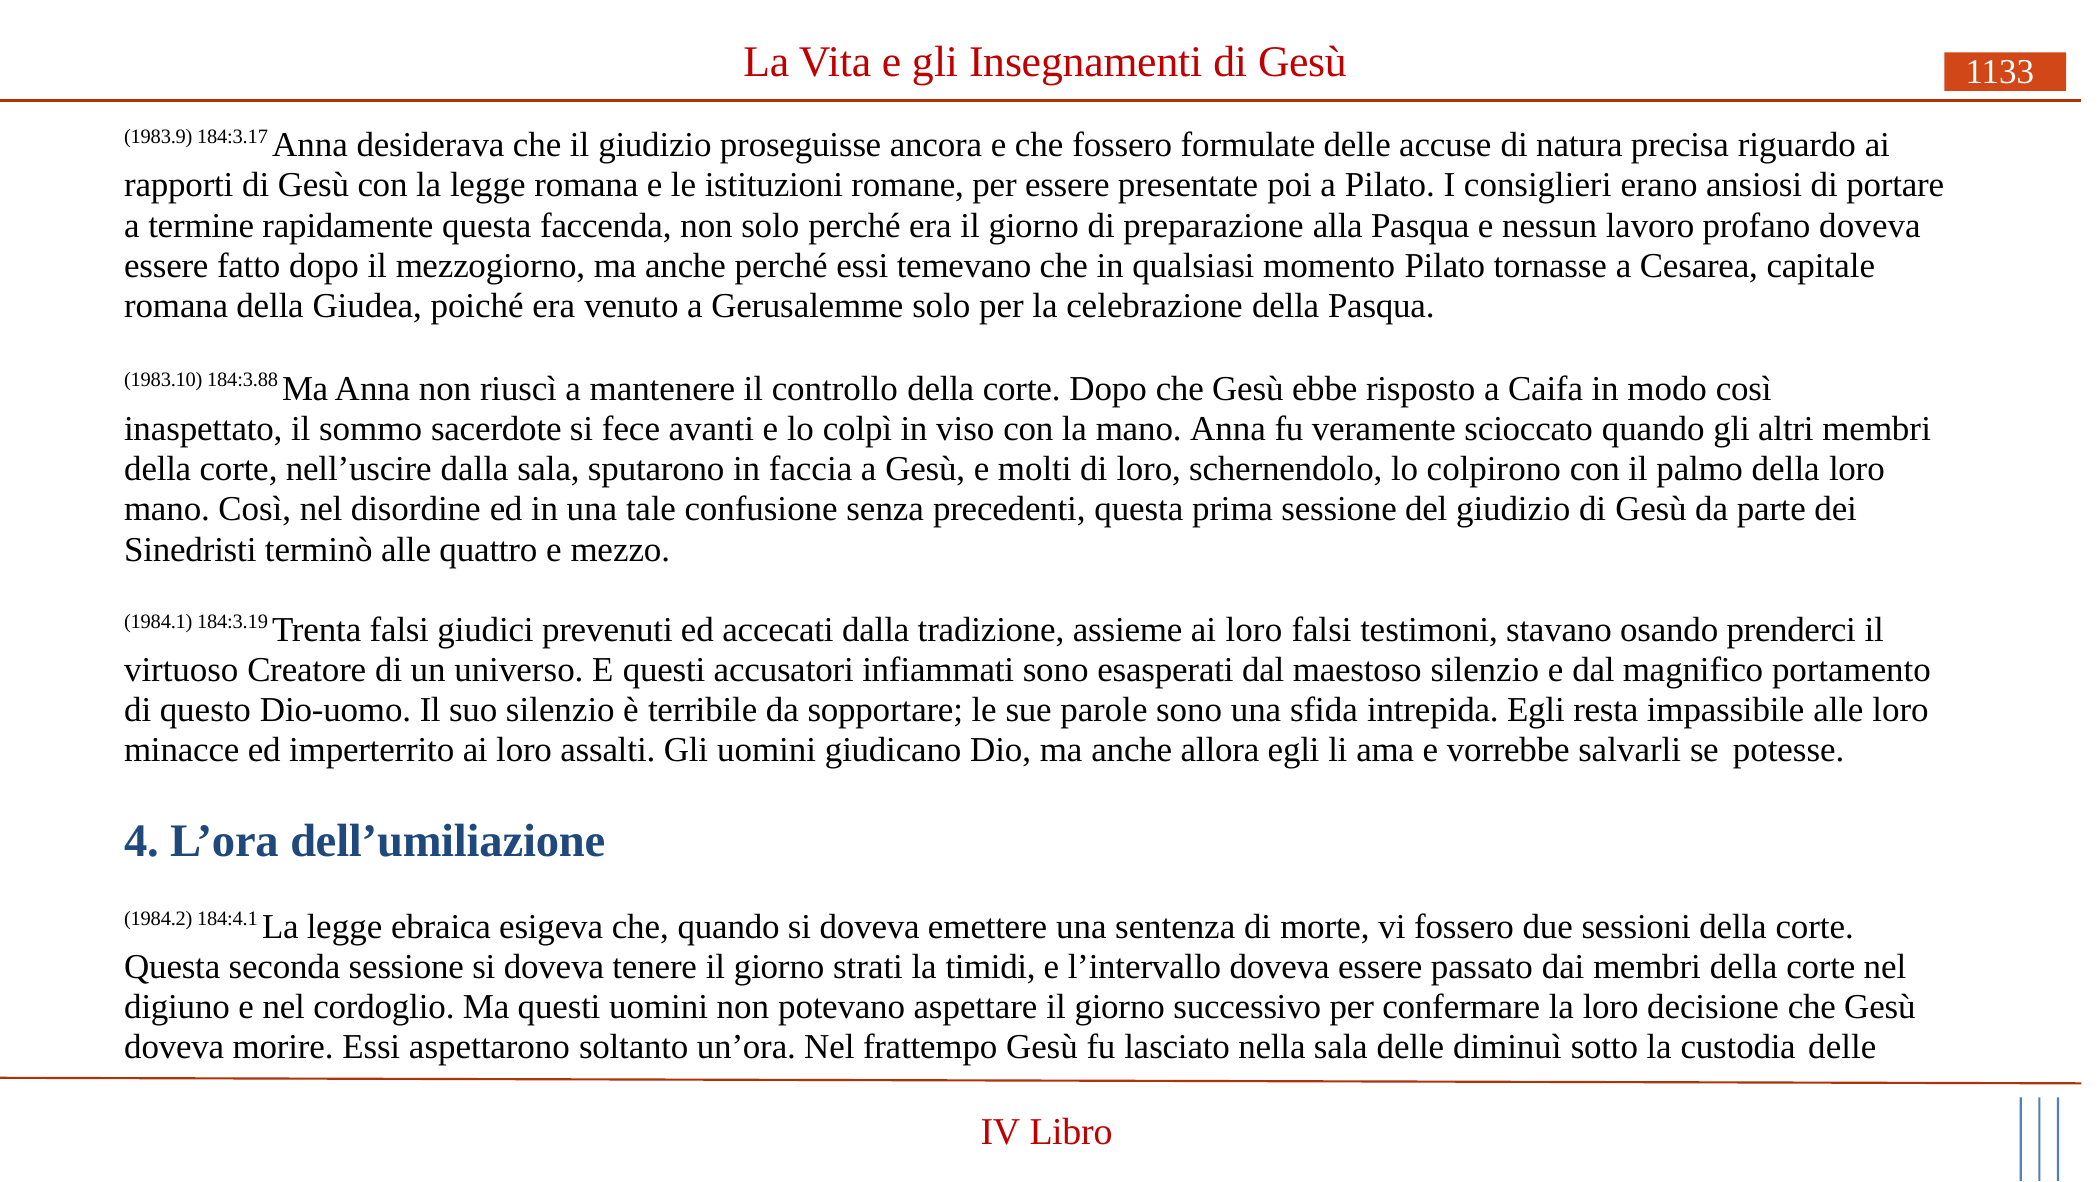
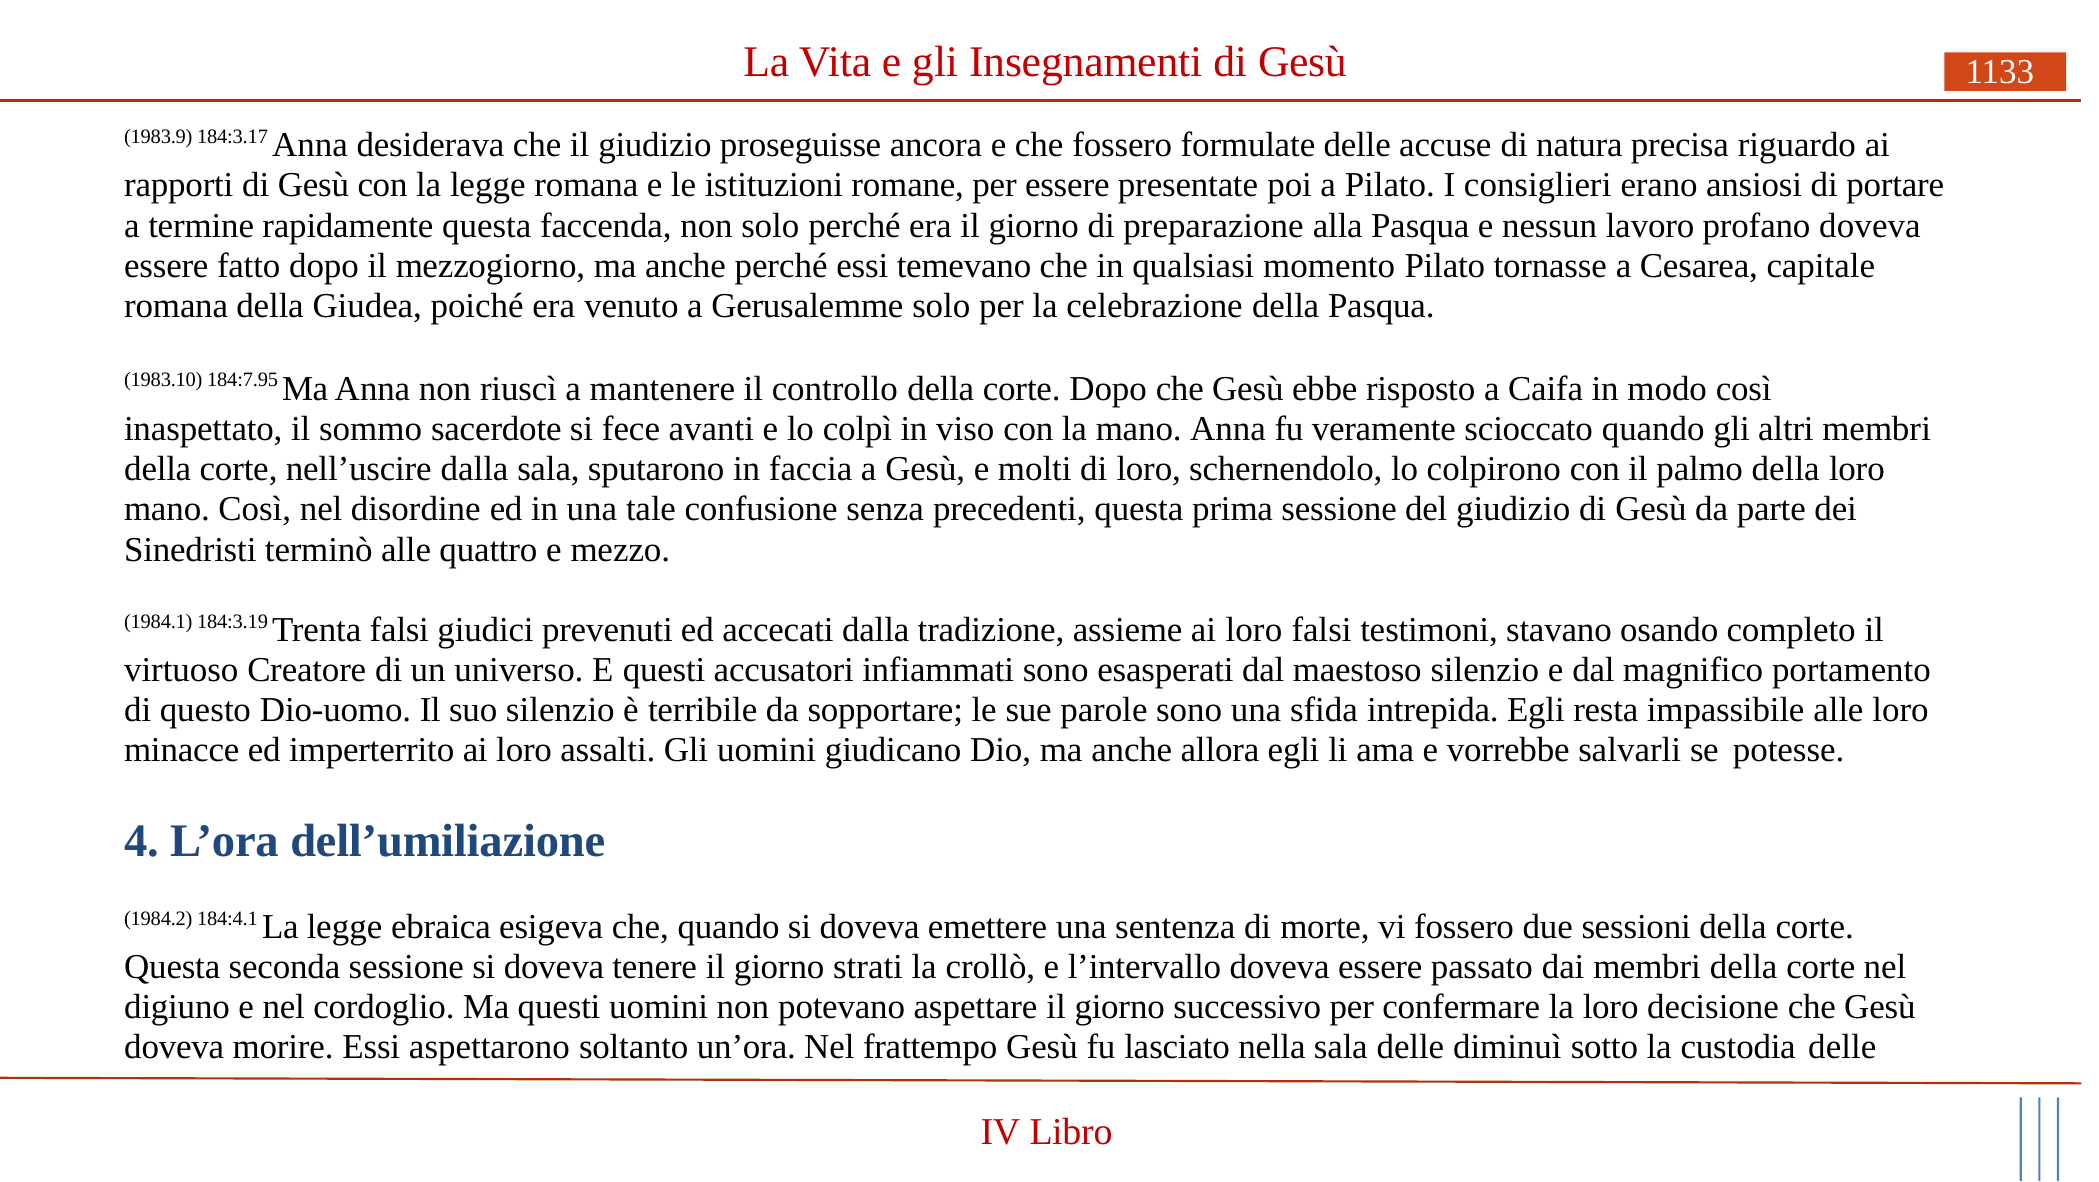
184:3.88: 184:3.88 -> 184:7.95 (243, 380)
prenderci: prenderci -> completo (1791, 630)
timidi: timidi -> crollò (990, 967)
